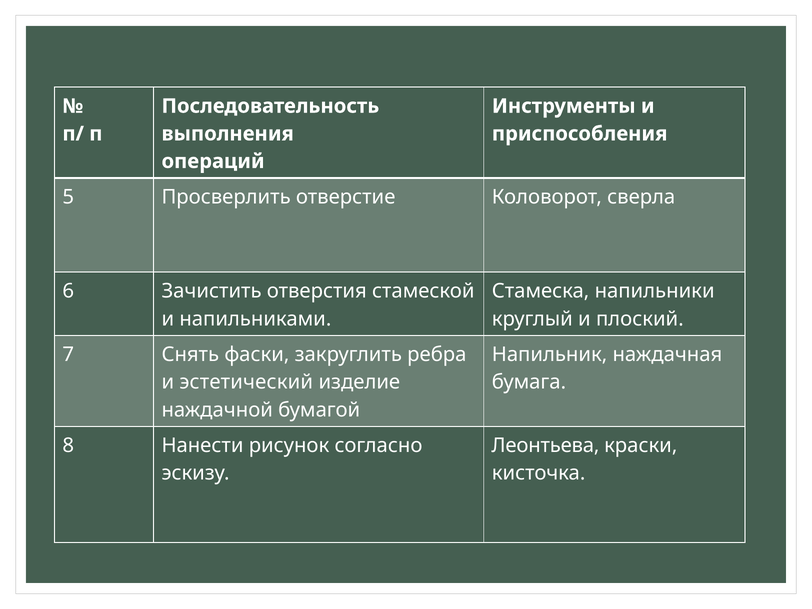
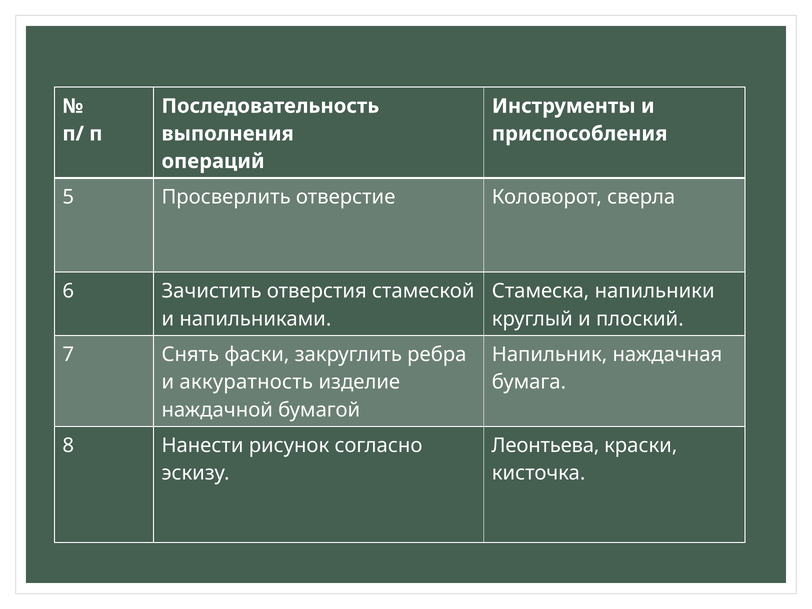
эстетический: эстетический -> аккуратность (246, 382)
